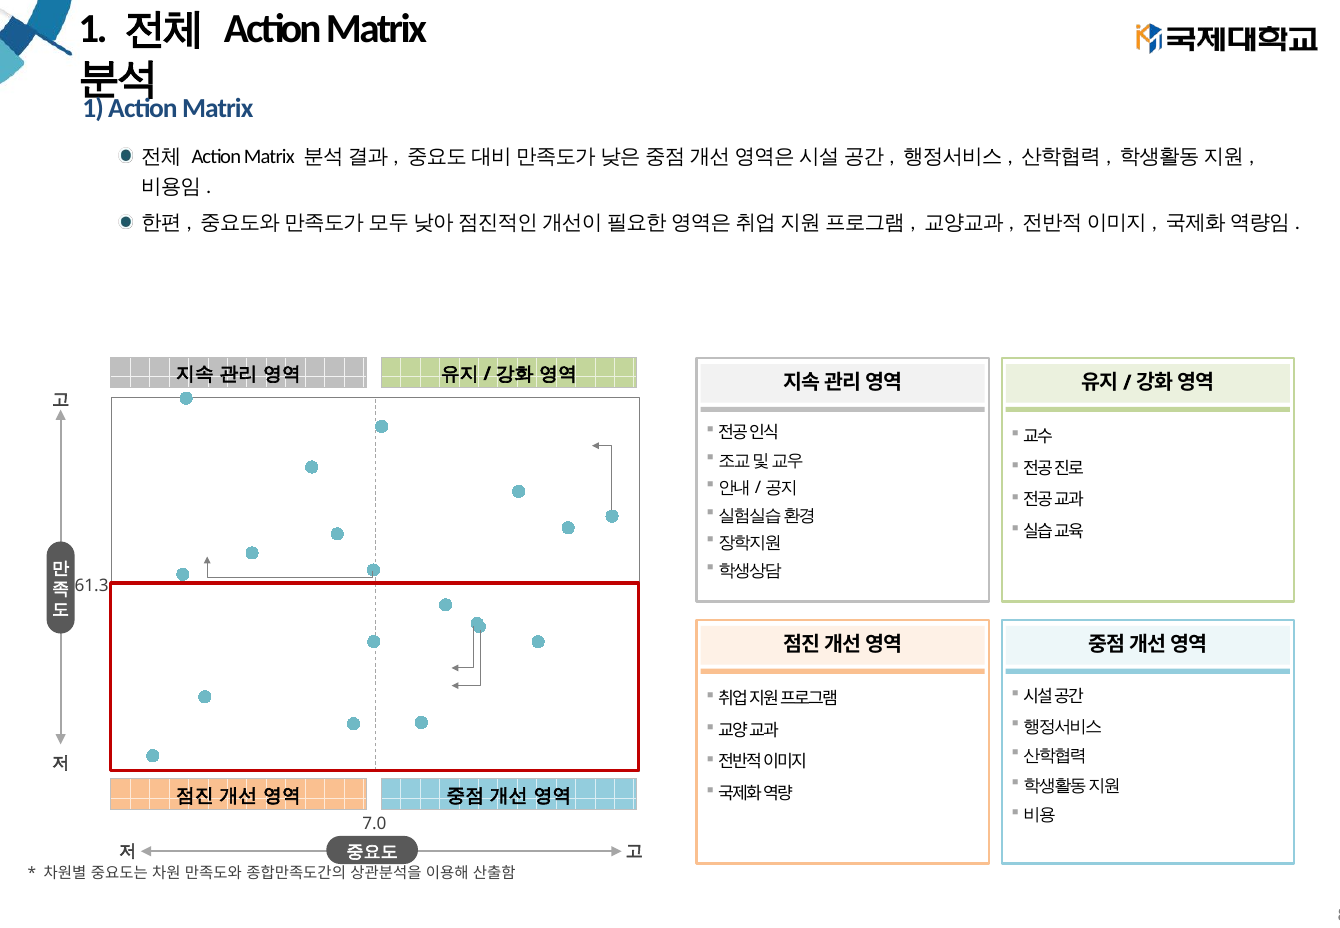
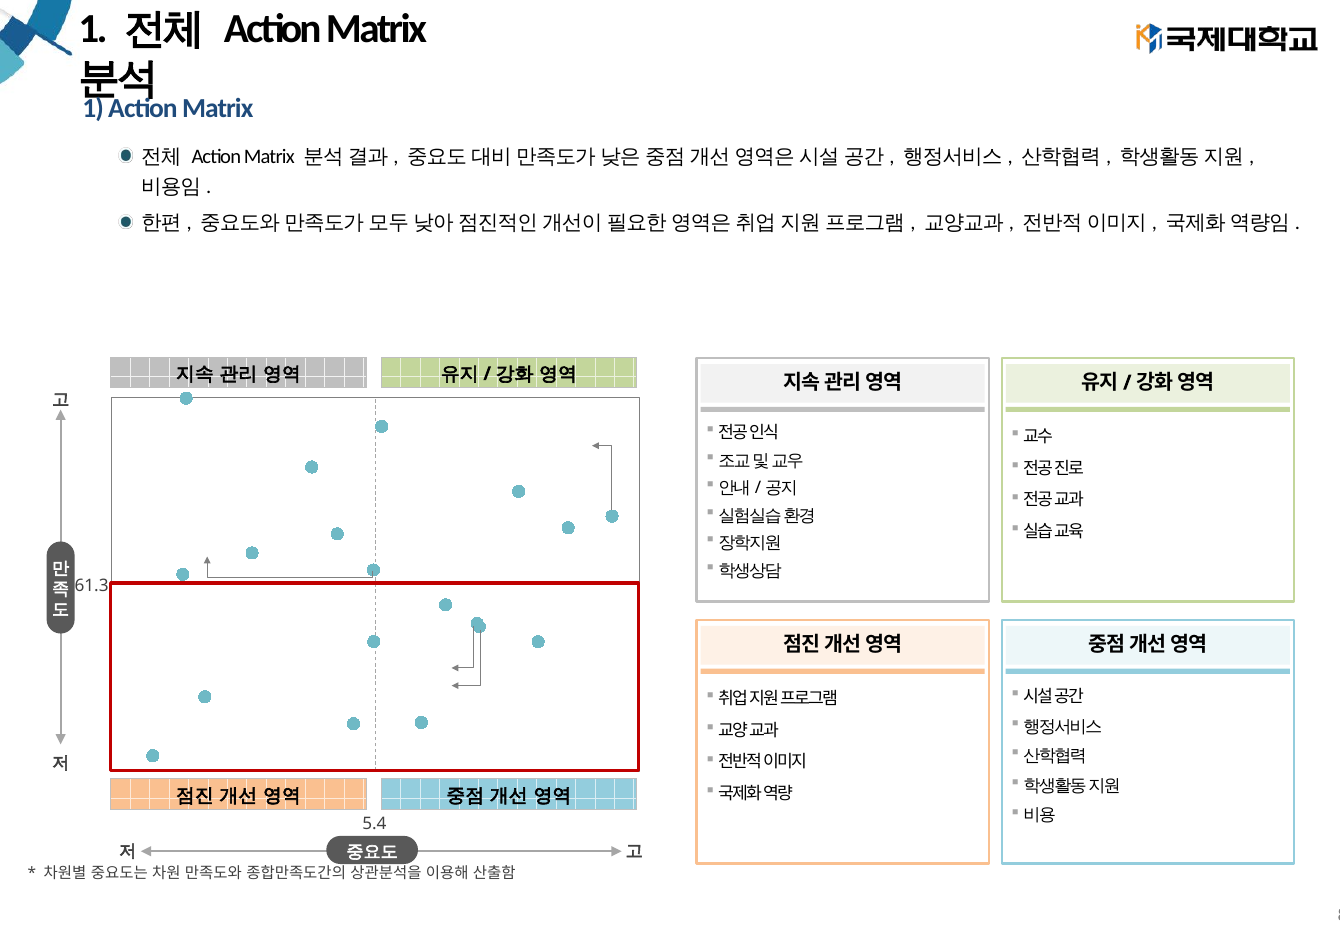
7.0: 7.0 -> 5.4 (374, 824)
